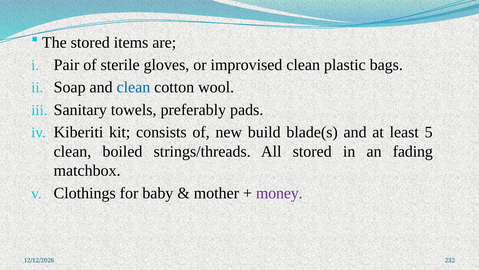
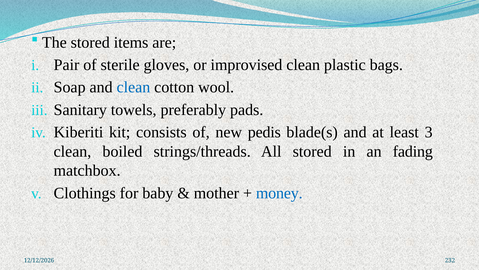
build: build -> pedis (264, 132)
5: 5 -> 3 (429, 132)
money colour: purple -> blue (279, 193)
